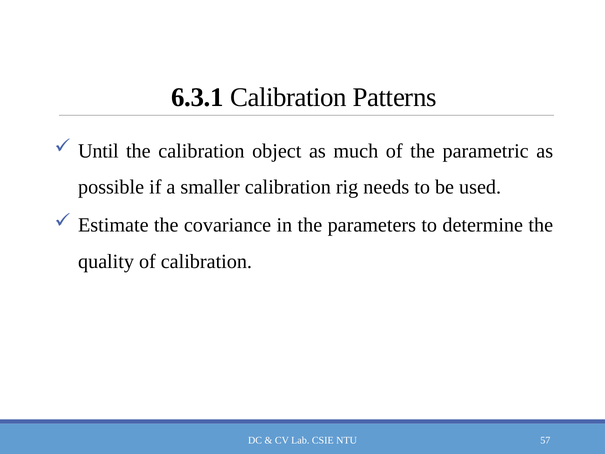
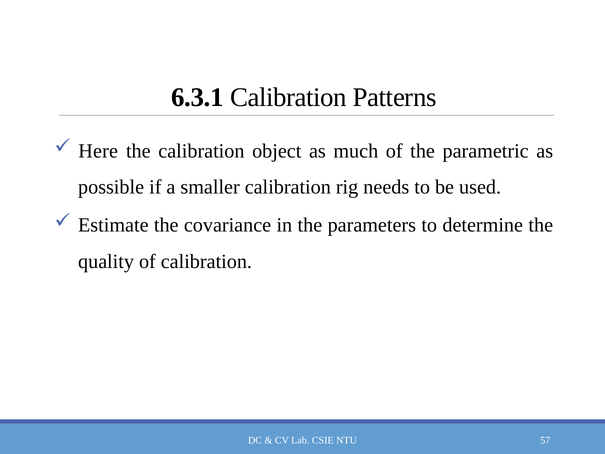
Until: Until -> Here (98, 151)
